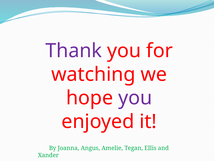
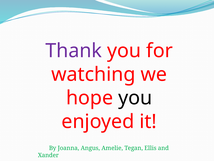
you colour: purple -> black (135, 98)
